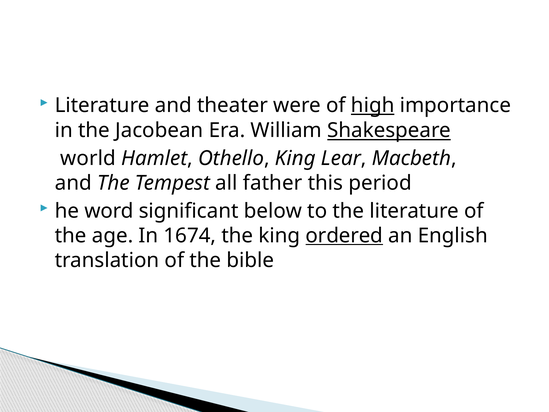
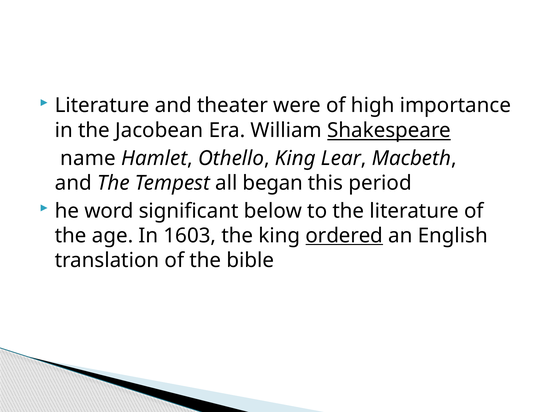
high underline: present -> none (373, 105)
world: world -> name (88, 158)
father: father -> began (273, 183)
1674: 1674 -> 1603 (190, 235)
